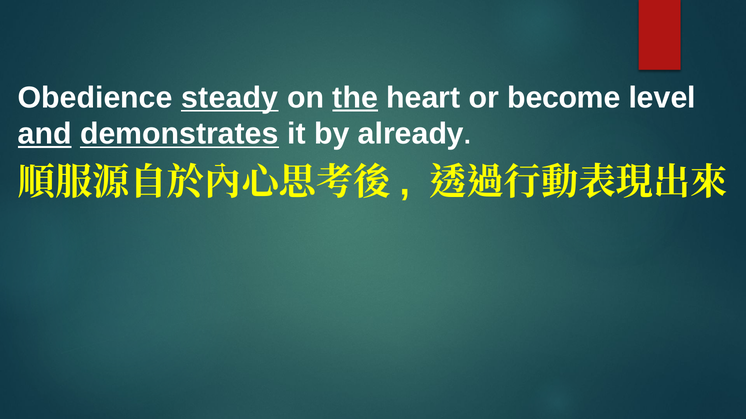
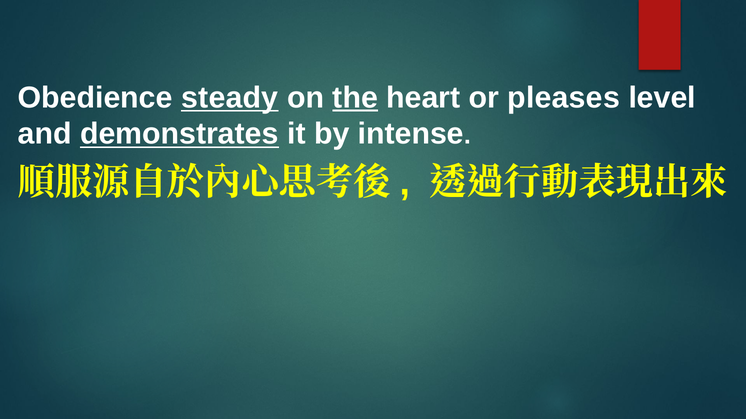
become: become -> pleases (564, 98)
and underline: present -> none (45, 134)
already: already -> intense (411, 134)
